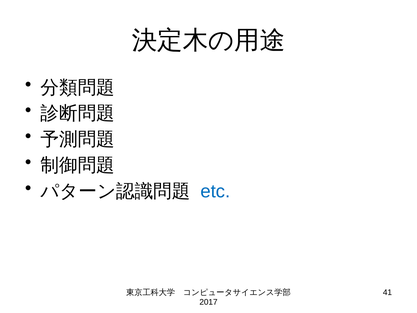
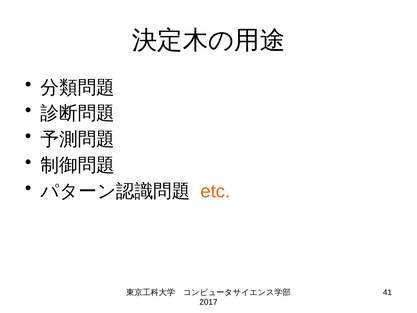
etc colour: blue -> orange (215, 191)
